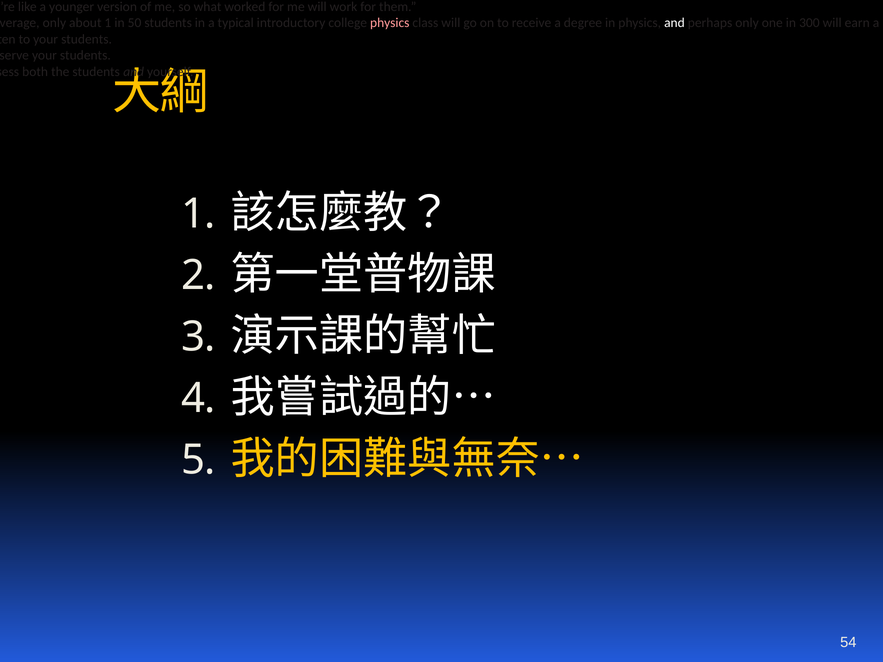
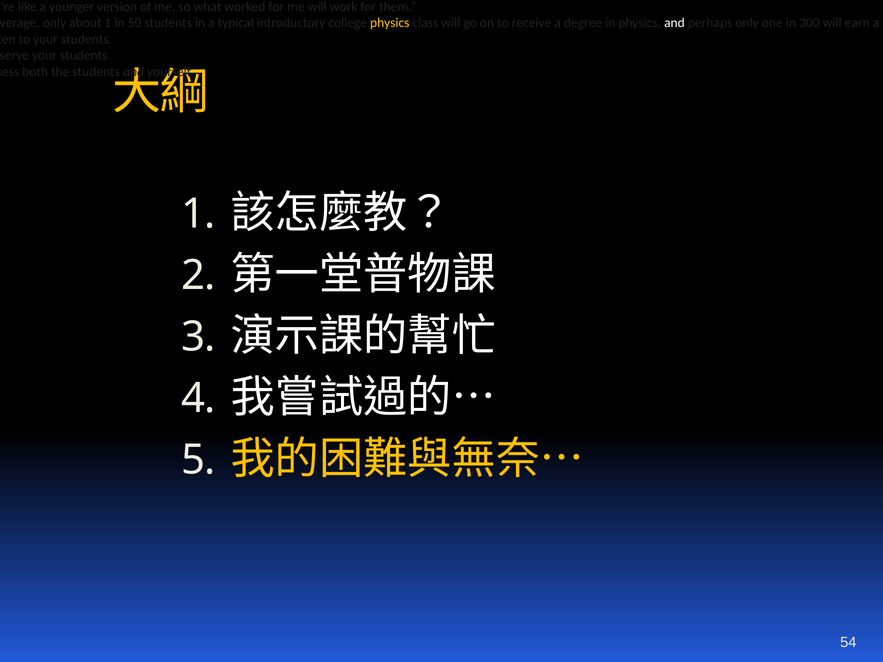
physics colour: pink -> yellow (390, 23)
